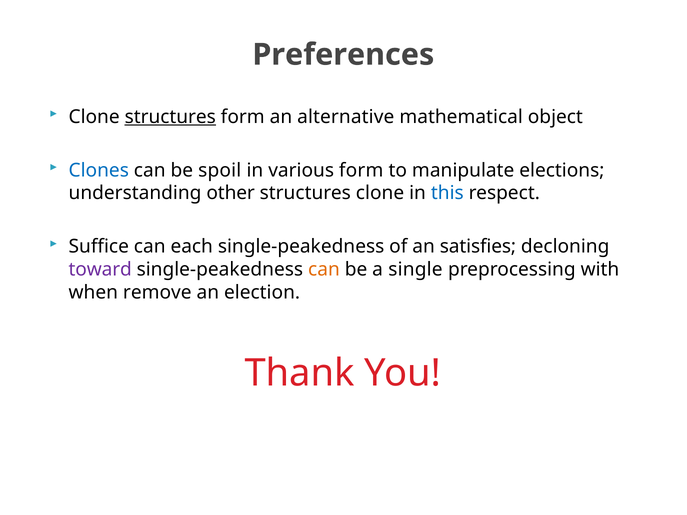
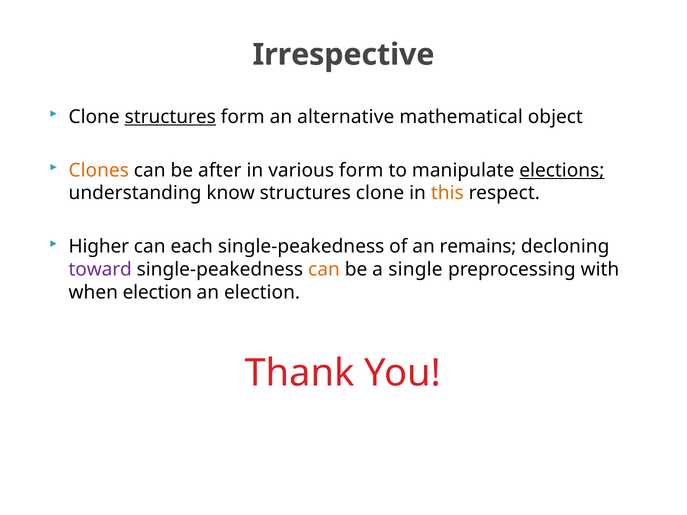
Preferences: Preferences -> Irrespective (343, 55)
Clones colour: blue -> orange (99, 170)
spoil: spoil -> after (220, 170)
elections underline: none -> present (562, 170)
other: other -> know (231, 193)
this colour: blue -> orange (447, 193)
Suffice: Suffice -> Higher (99, 247)
satisfies: satisfies -> remains (478, 247)
when remove: remove -> election (157, 293)
